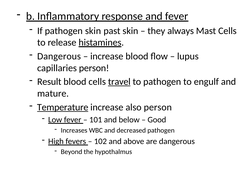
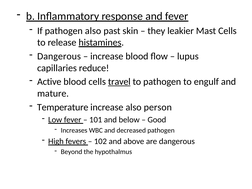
pathogen skin: skin -> also (93, 31)
always: always -> leakier (181, 31)
capillaries person: person -> reduce (94, 68)
Result: Result -> Active (49, 82)
Temperature underline: present -> none (63, 107)
